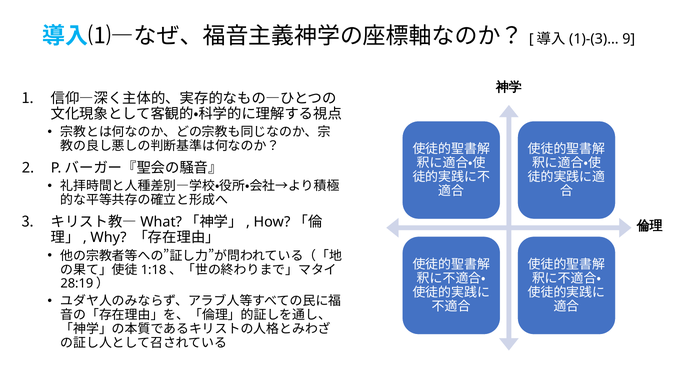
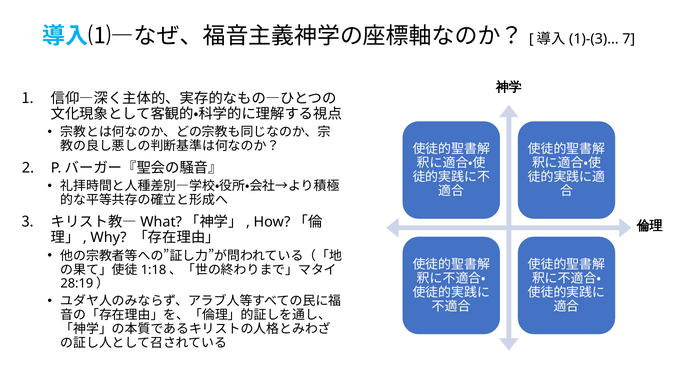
9: 9 -> 7 (629, 39)
